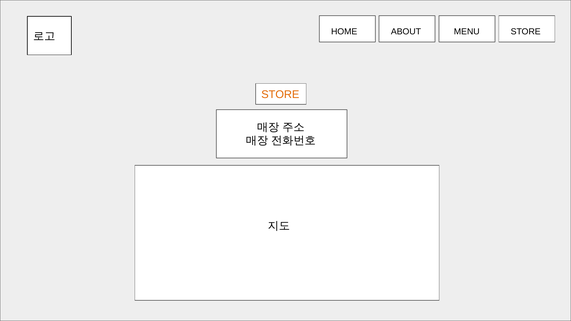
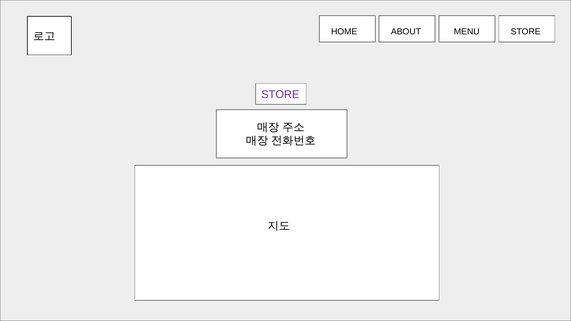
STORE colour: orange -> purple (280, 95)
